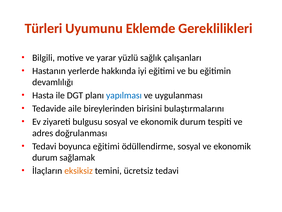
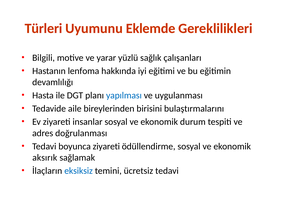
yerlerde: yerlerde -> lenfoma (84, 71)
bulgusu: bulgusu -> insanlar (88, 122)
boyunca eğitimi: eğitimi -> ziyareti (106, 146)
durum: durum -> aksırık (45, 157)
eksiksiz colour: orange -> blue (79, 170)
